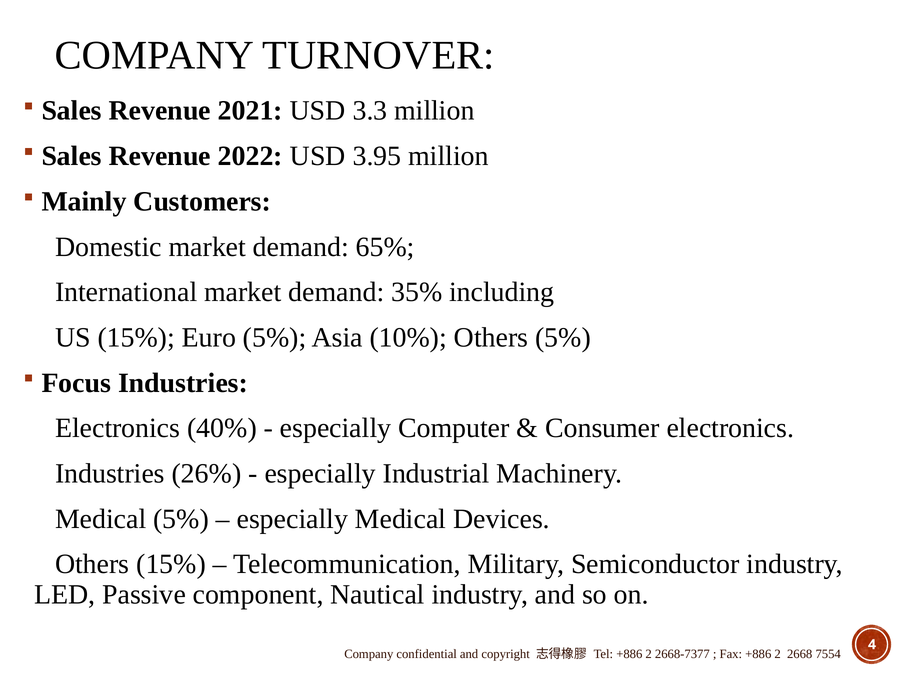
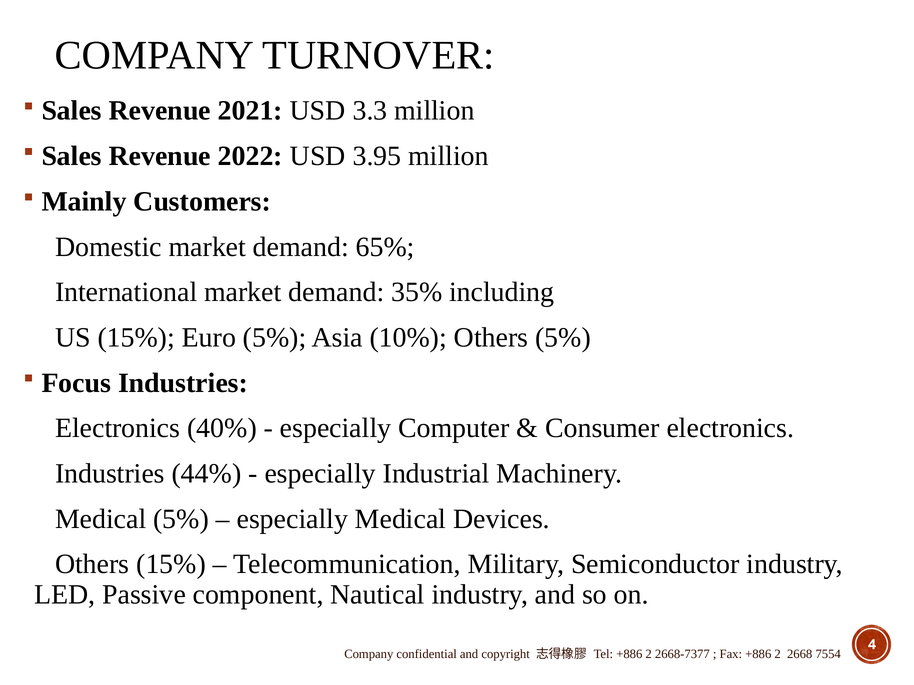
26%: 26% -> 44% (207, 474)
